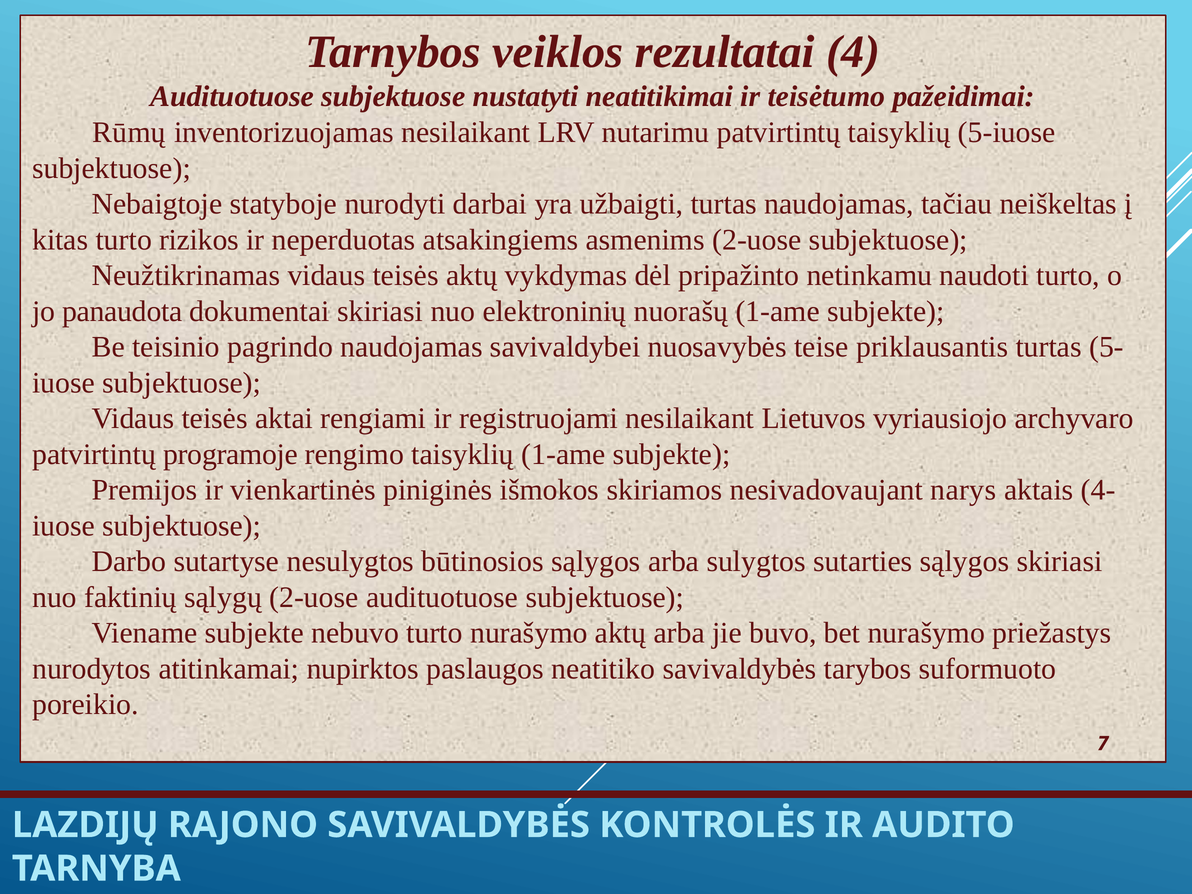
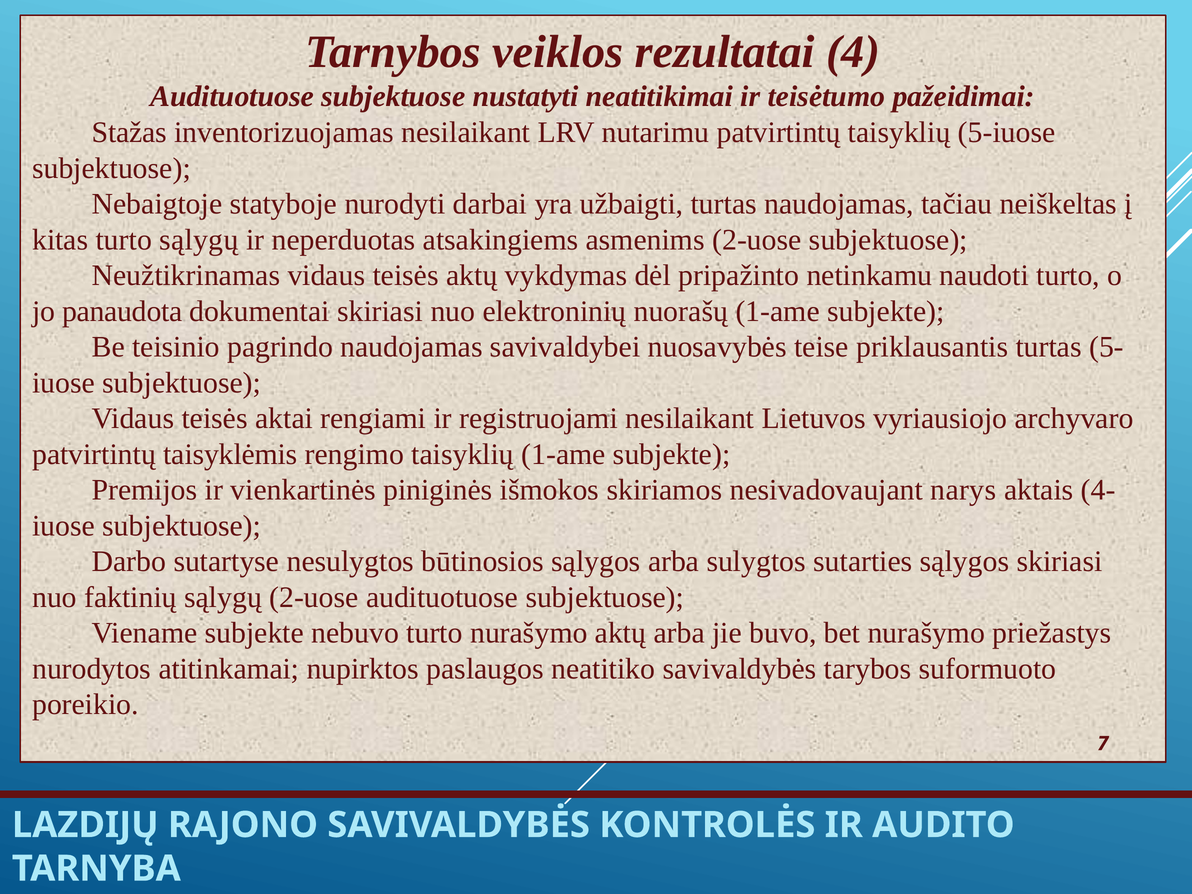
Rūmų: Rūmų -> Stažas (129, 132)
turto rizikos: rizikos -> sąlygų (199, 240)
programoje: programoje -> taisyklėmis (230, 454)
